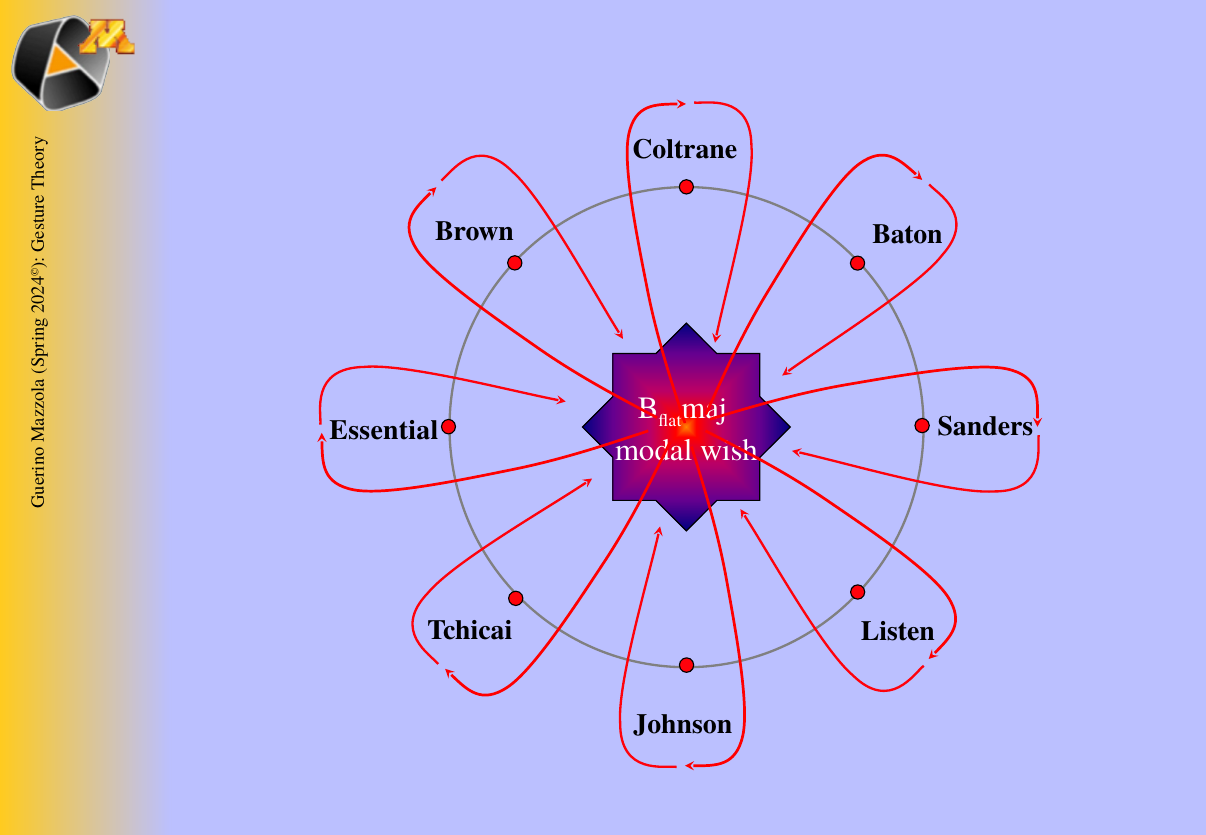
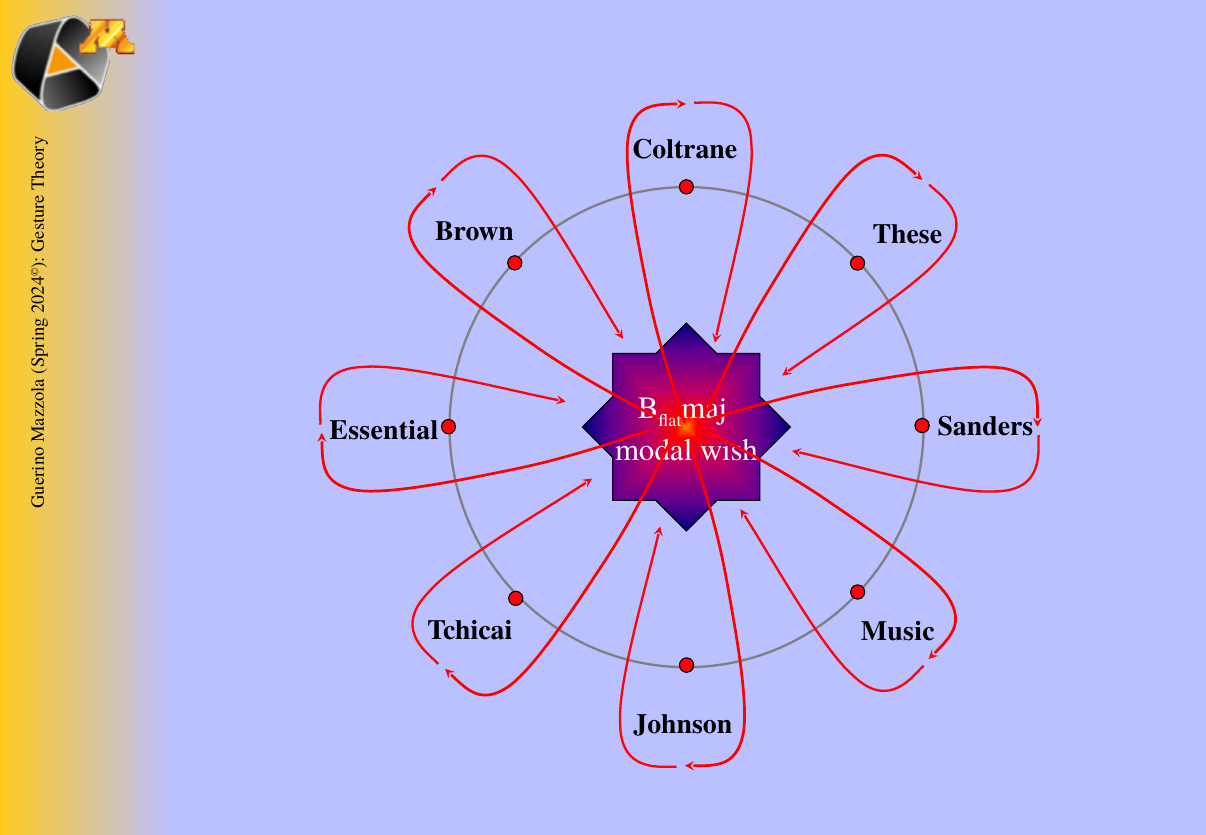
Baton: Baton -> These (907, 235)
Listen: Listen -> Music (898, 632)
